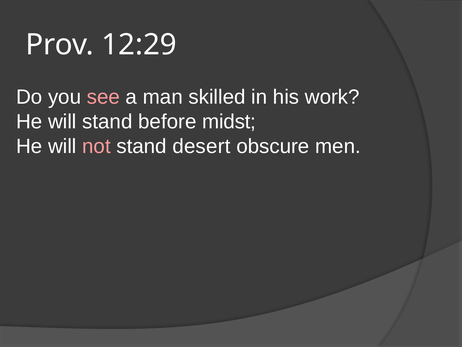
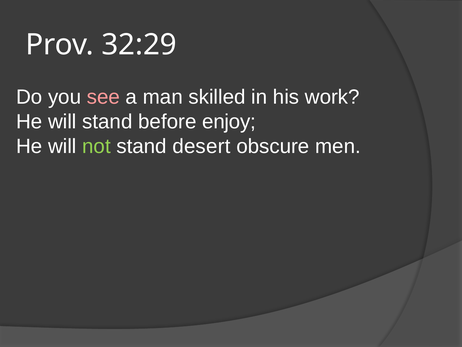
12:29: 12:29 -> 32:29 (139, 45)
midst: midst -> enjoy (229, 122)
not colour: pink -> light green (96, 146)
